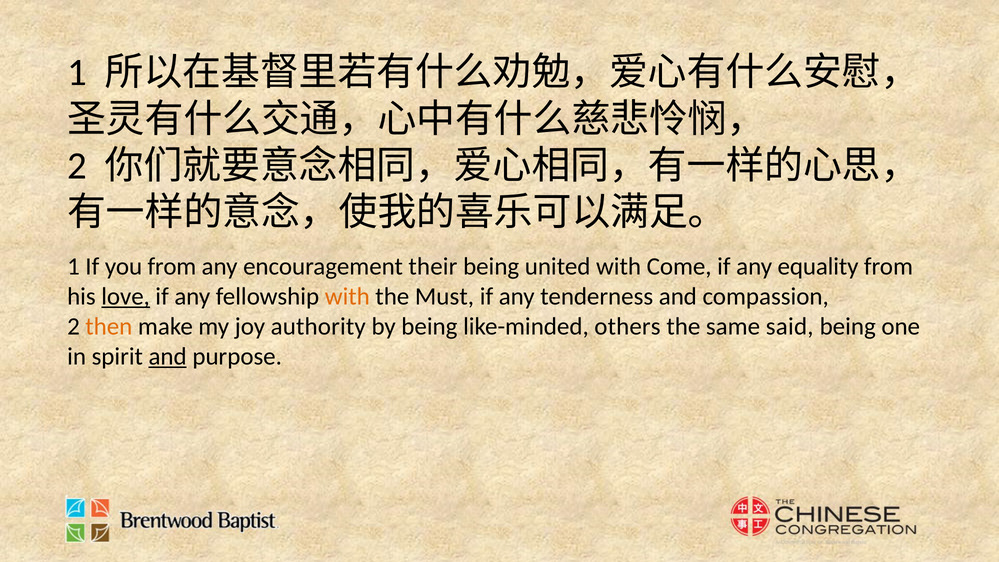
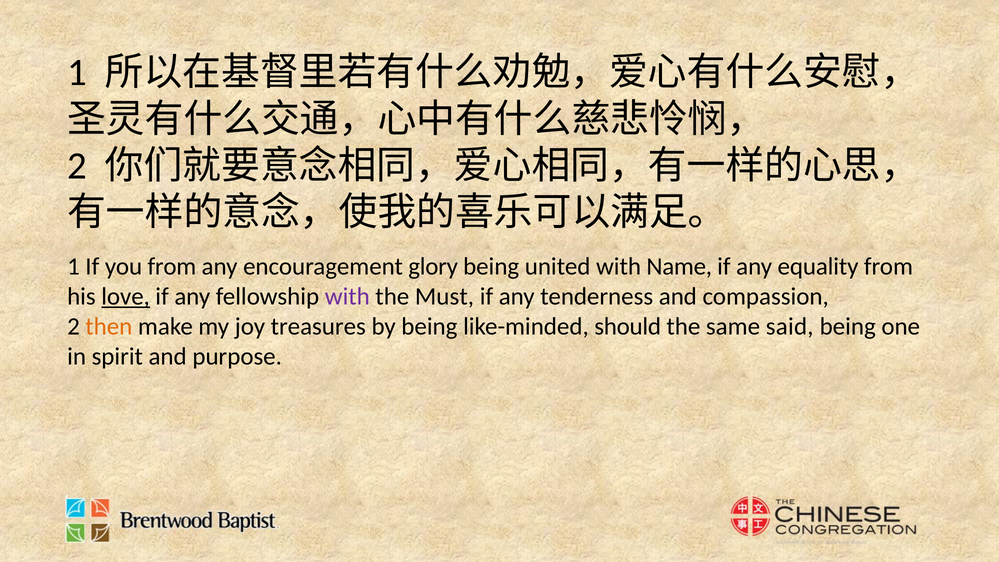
their: their -> glory (433, 267)
Come: Come -> Name (679, 267)
with colour: orange -> purple (347, 297)
authority: authority -> treasures (318, 327)
others: others -> should (628, 327)
and underline: present -> none (168, 356)
